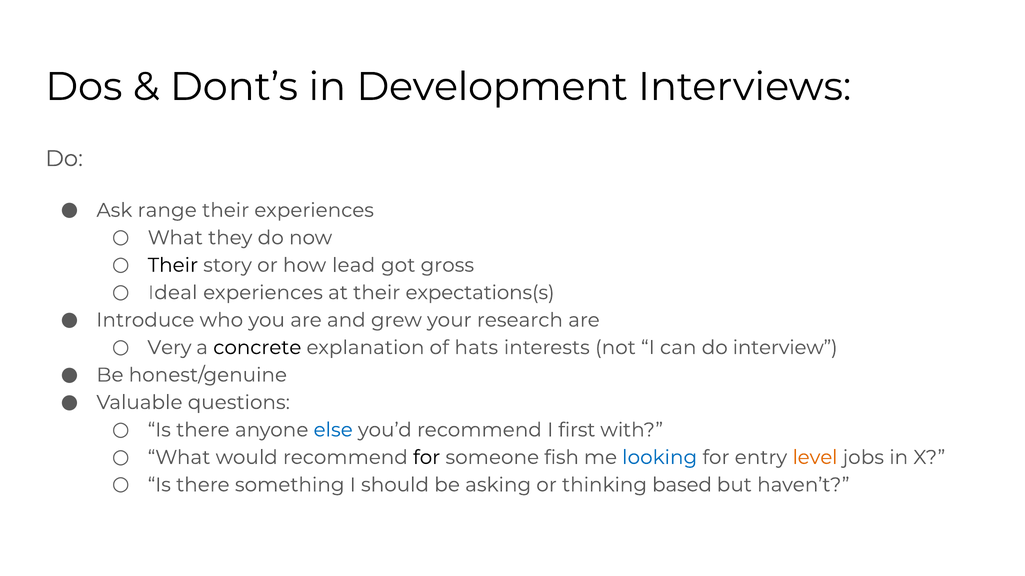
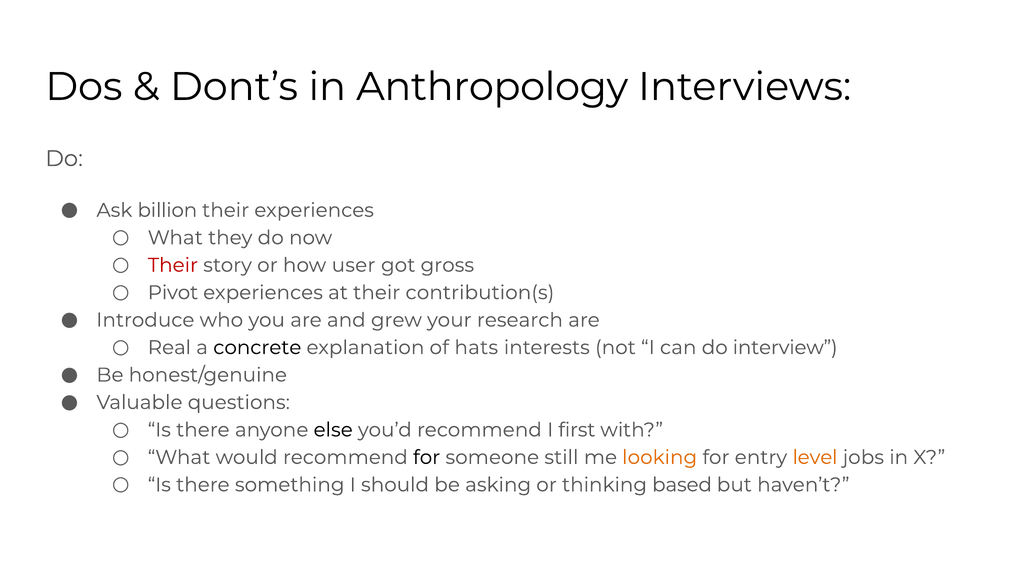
Development: Development -> Anthropology (492, 87)
range: range -> billion (167, 210)
Their colour: black -> red (173, 265)
lead: lead -> user (354, 265)
Ideal: Ideal -> Pivot (173, 293)
expectations(s: expectations(s -> contribution(s (480, 293)
Very: Very -> Real (169, 348)
else colour: blue -> black (333, 430)
fish: fish -> still (561, 458)
looking colour: blue -> orange (660, 458)
